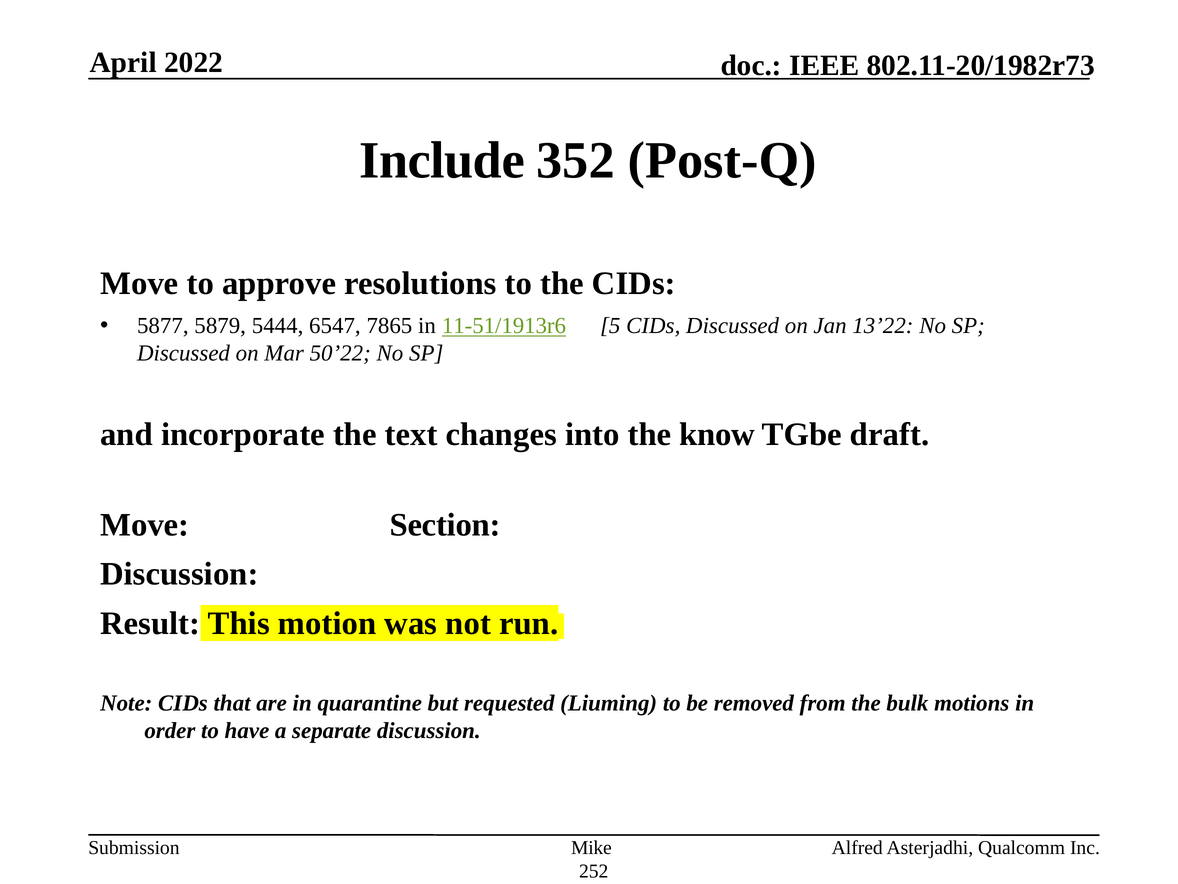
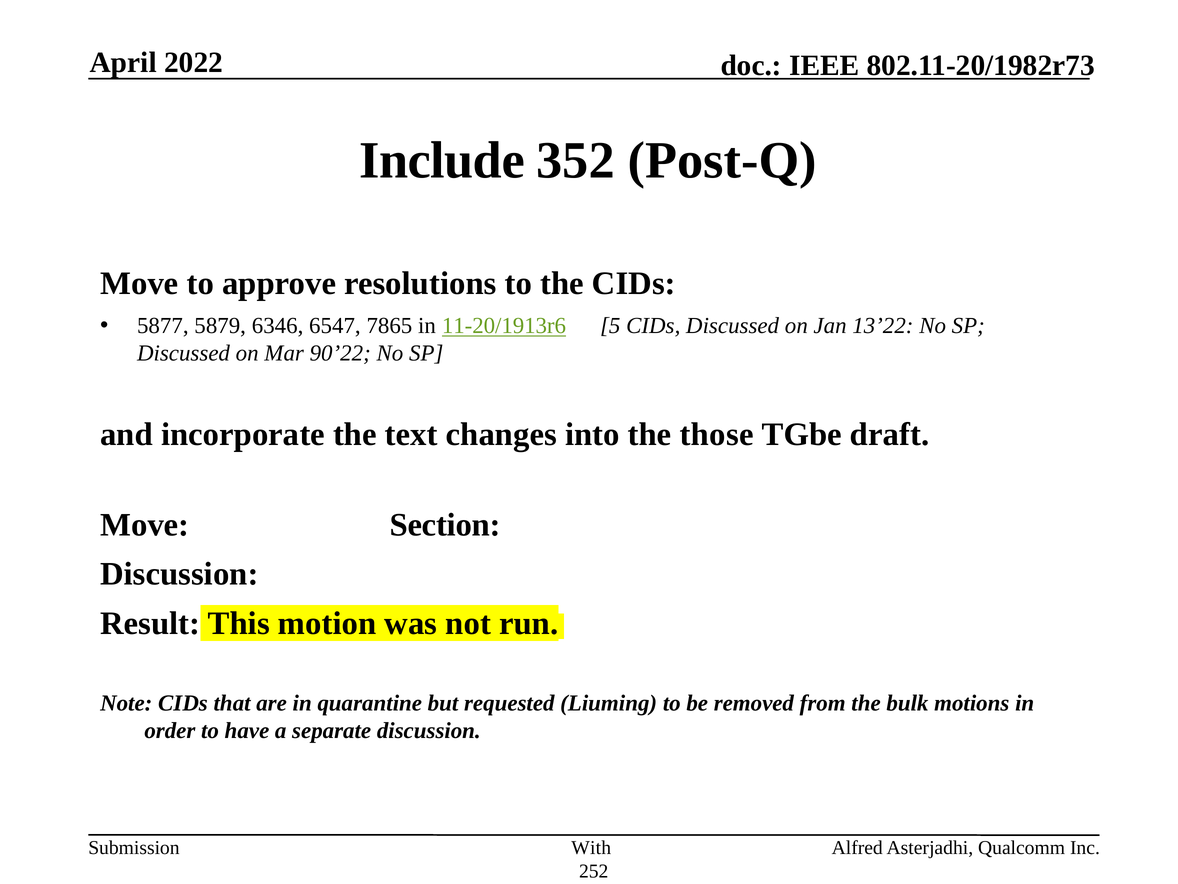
5444: 5444 -> 6346 (278, 326)
11-51/1913r6: 11-51/1913r6 -> 11-20/1913r6 (504, 326)
50’22: 50’22 -> 90’22 (340, 353)
know: know -> those (717, 434)
Mike: Mike -> With (591, 847)
